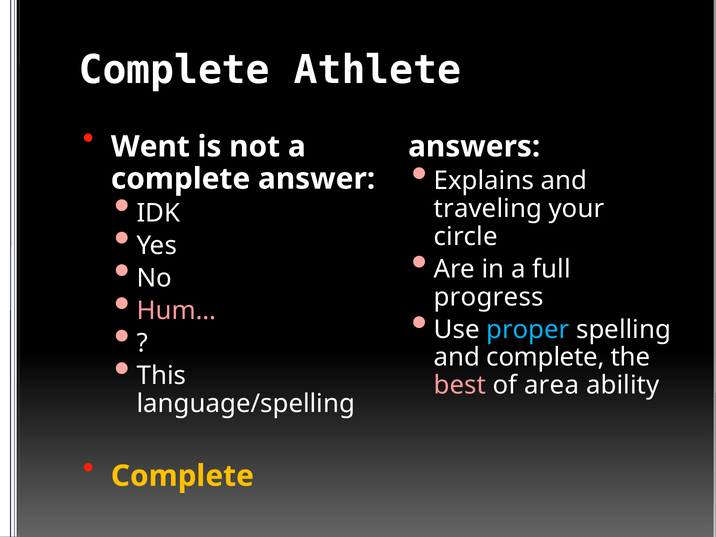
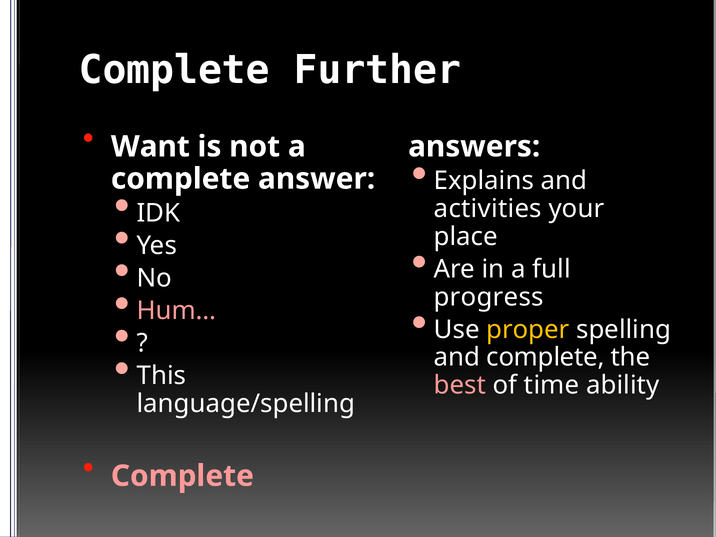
Athlete: Athlete -> Further (377, 70)
Went: Went -> Want (150, 147)
traveling: traveling -> activities (488, 209)
circle: circle -> place (466, 237)
proper colour: light blue -> yellow (528, 330)
area: area -> time (552, 385)
Complete colour: yellow -> pink (182, 476)
